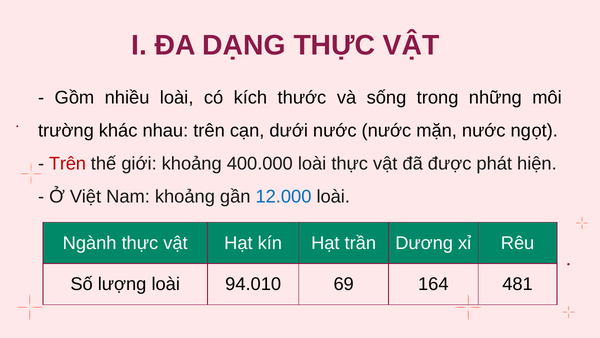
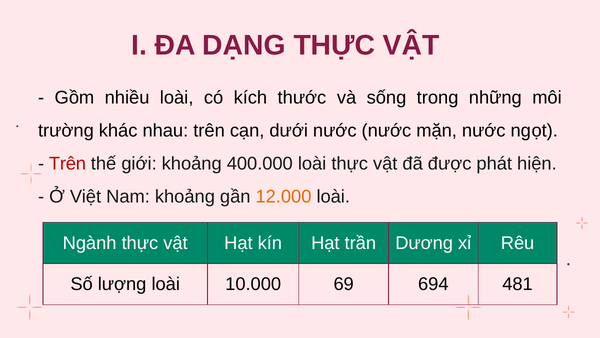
12.000 colour: blue -> orange (283, 197)
94.010: 94.010 -> 10.000 (253, 284)
164: 164 -> 694 (433, 284)
